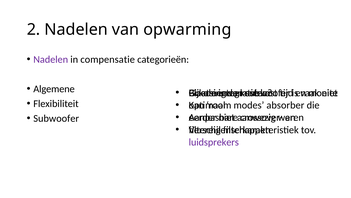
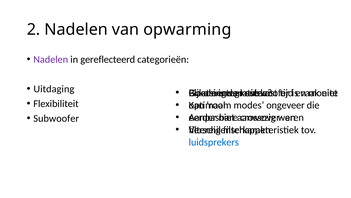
compensatie: compensatie -> gereflecteerd (108, 59)
Algemene: Algemene -> Uitdaging (54, 89)
absorber: absorber -> ongeveer (285, 105)
luidsprekers colour: purple -> blue (214, 142)
